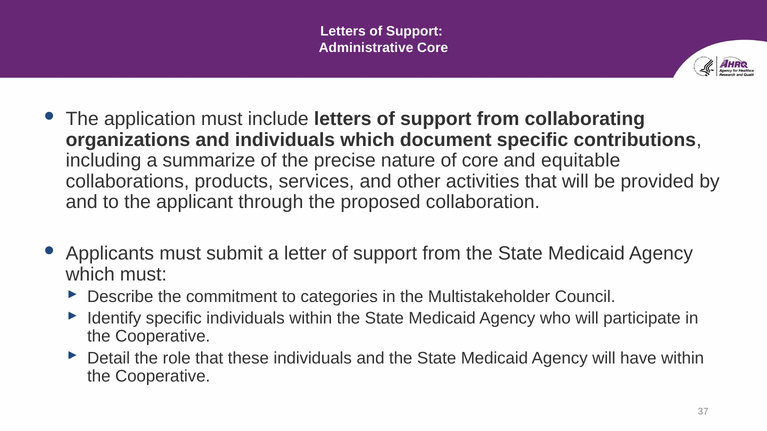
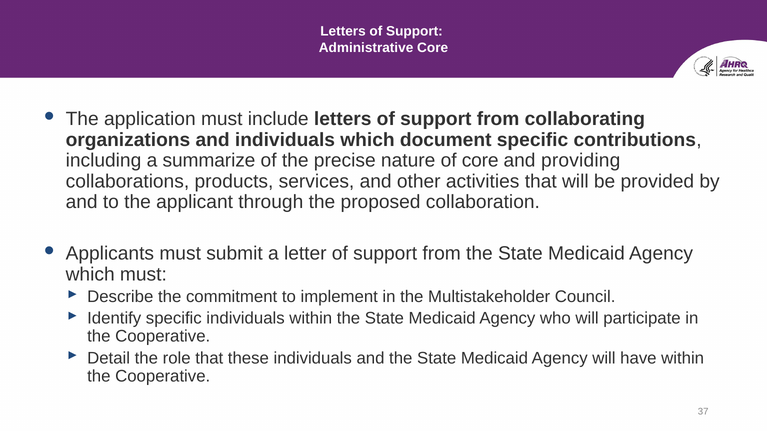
equitable: equitable -> providing (581, 161)
categories: categories -> implement (339, 297)
